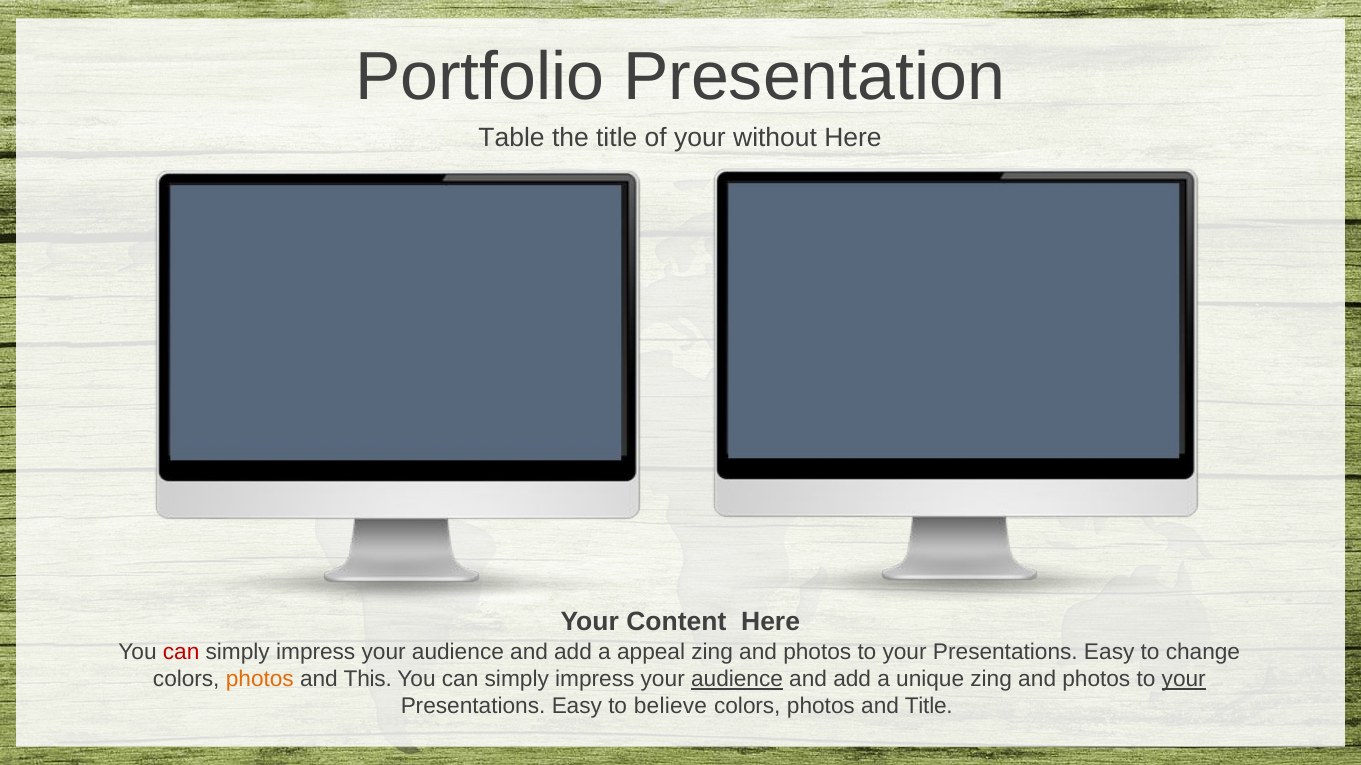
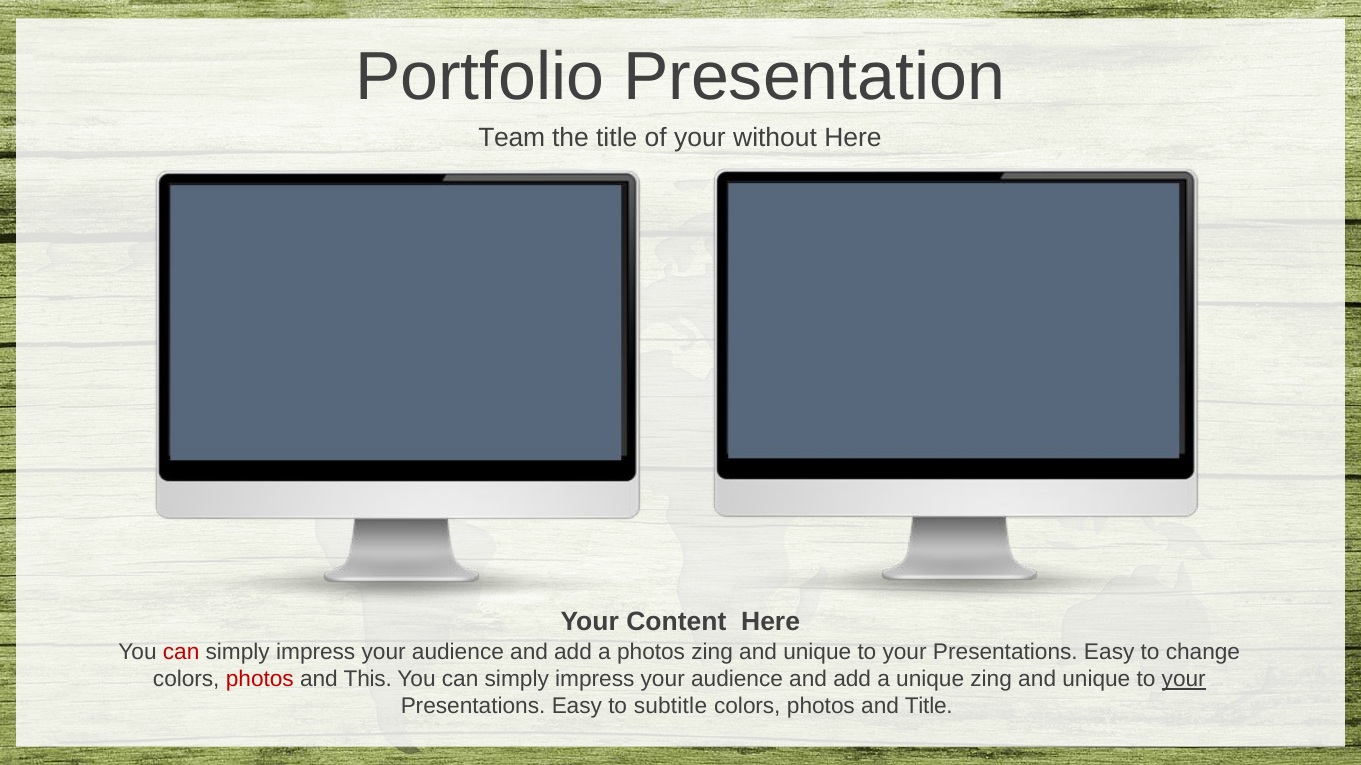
Table: Table -> Team (512, 138)
a appeal: appeal -> photos (651, 653)
photos: photos -> unique (817, 653)
photos colour: orange -> red (260, 680)
audience underline: present -> none (737, 680)
unique zing and photos: photos -> unique (1096, 680)
believe: believe -> subtitle (670, 707)
